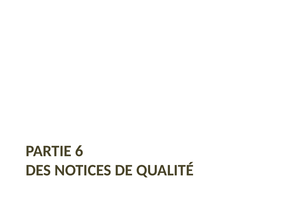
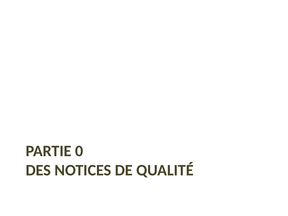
6: 6 -> 0 (79, 151)
